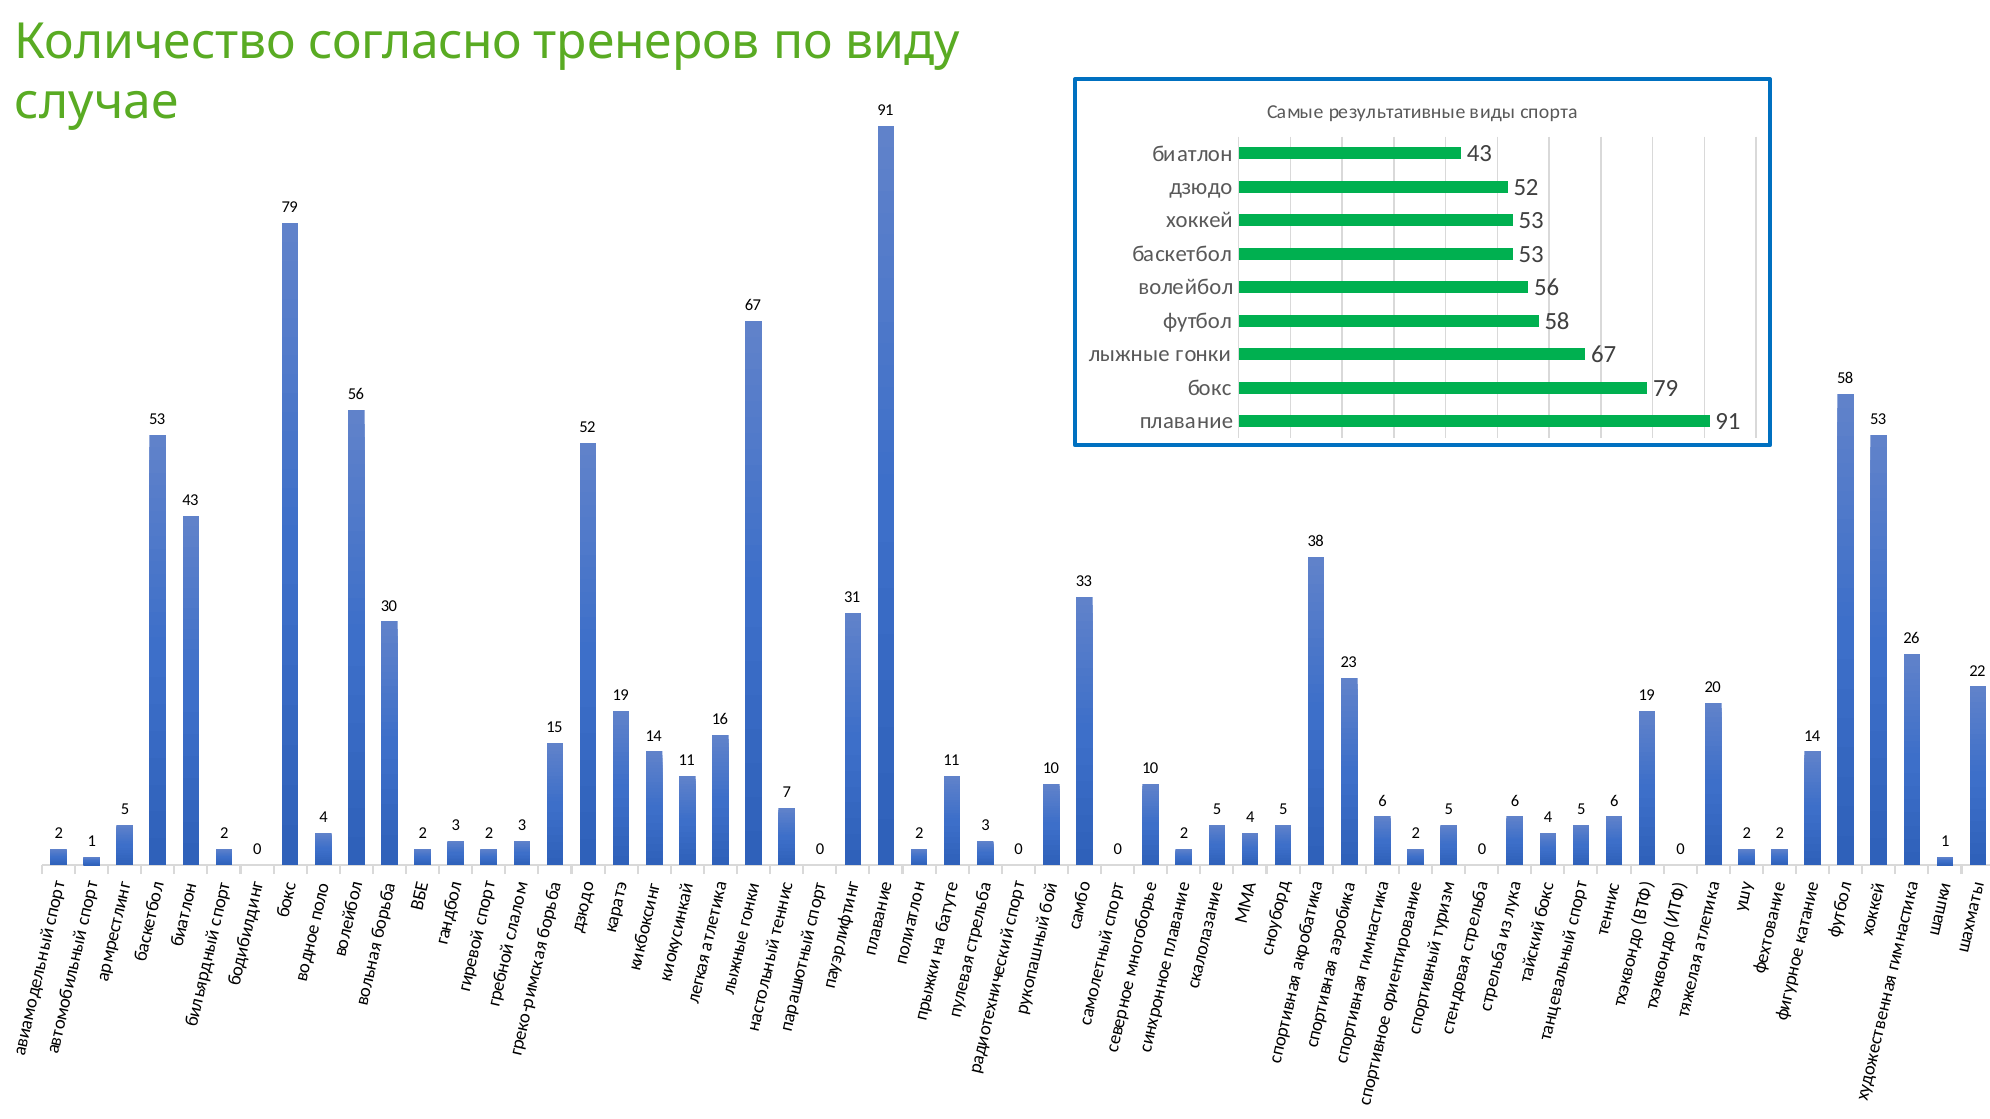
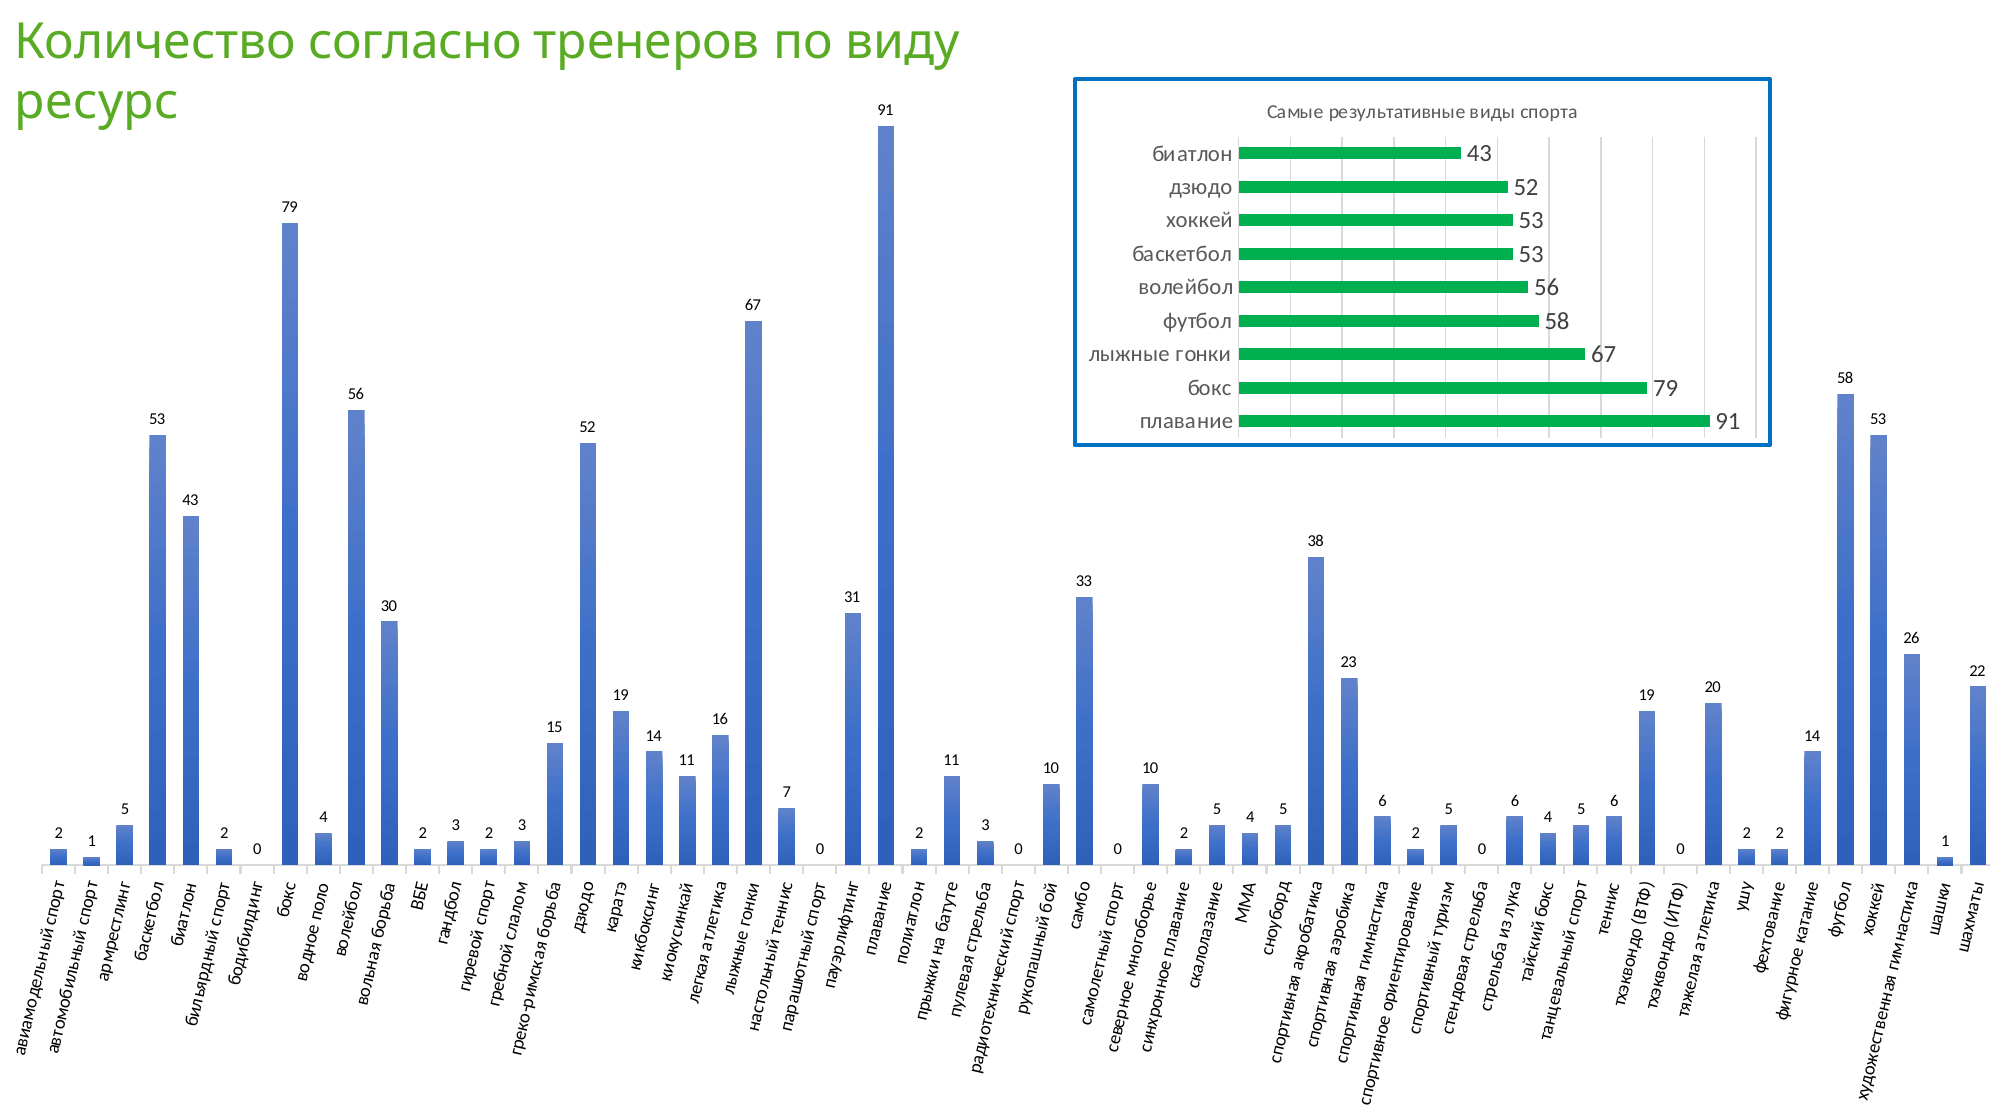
случае: случае -> ресурс (97, 102)
